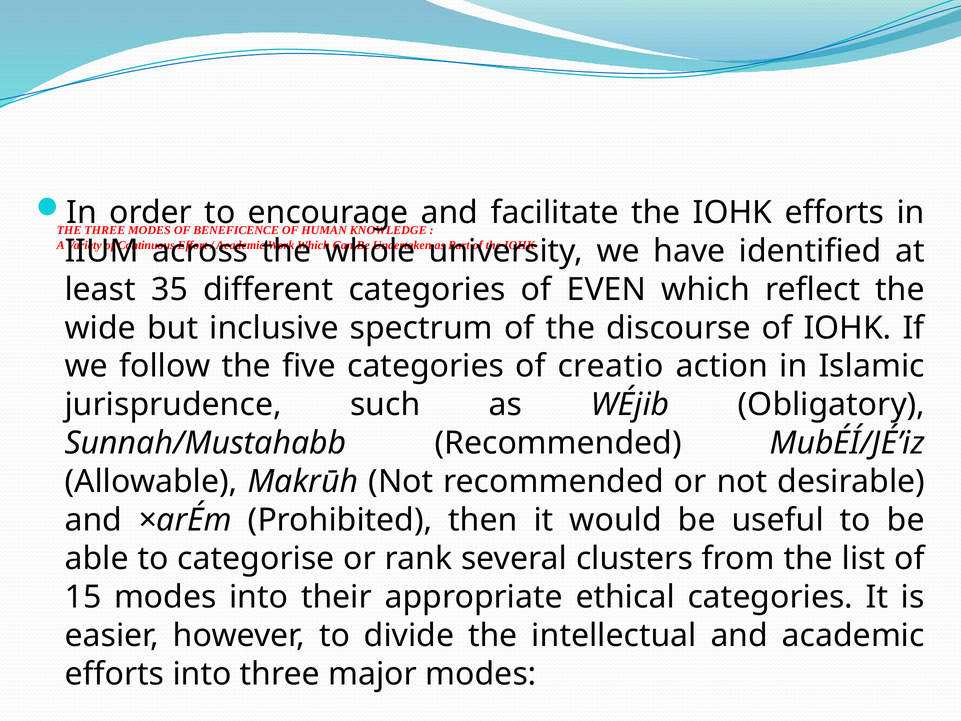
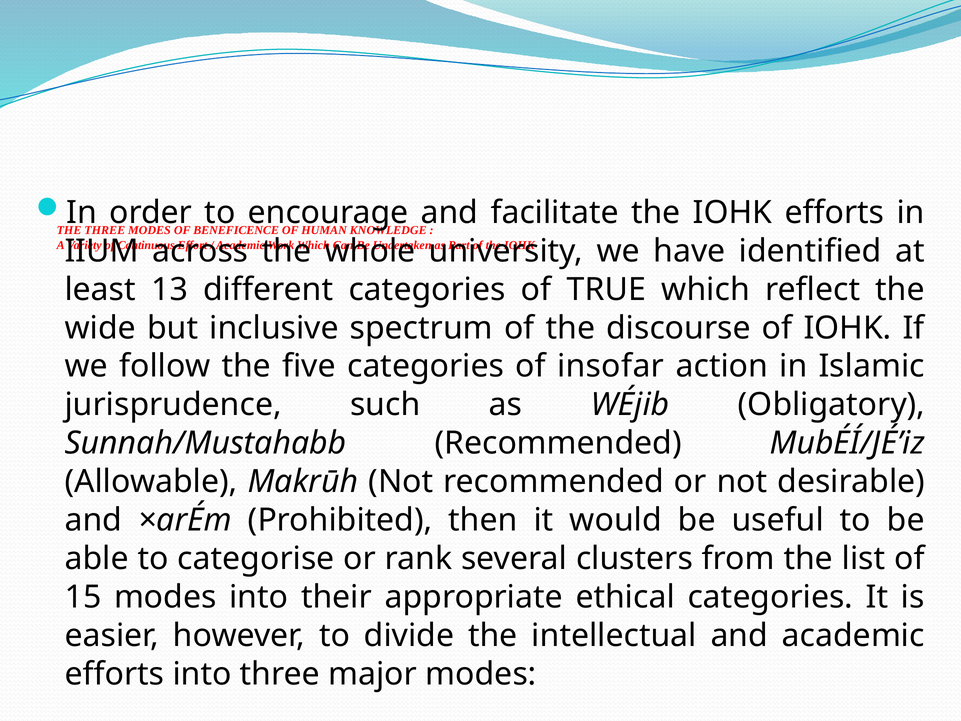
35: 35 -> 13 (170, 289)
EVEN: EVEN -> TRUE (606, 289)
creatio: creatio -> insofar (611, 366)
